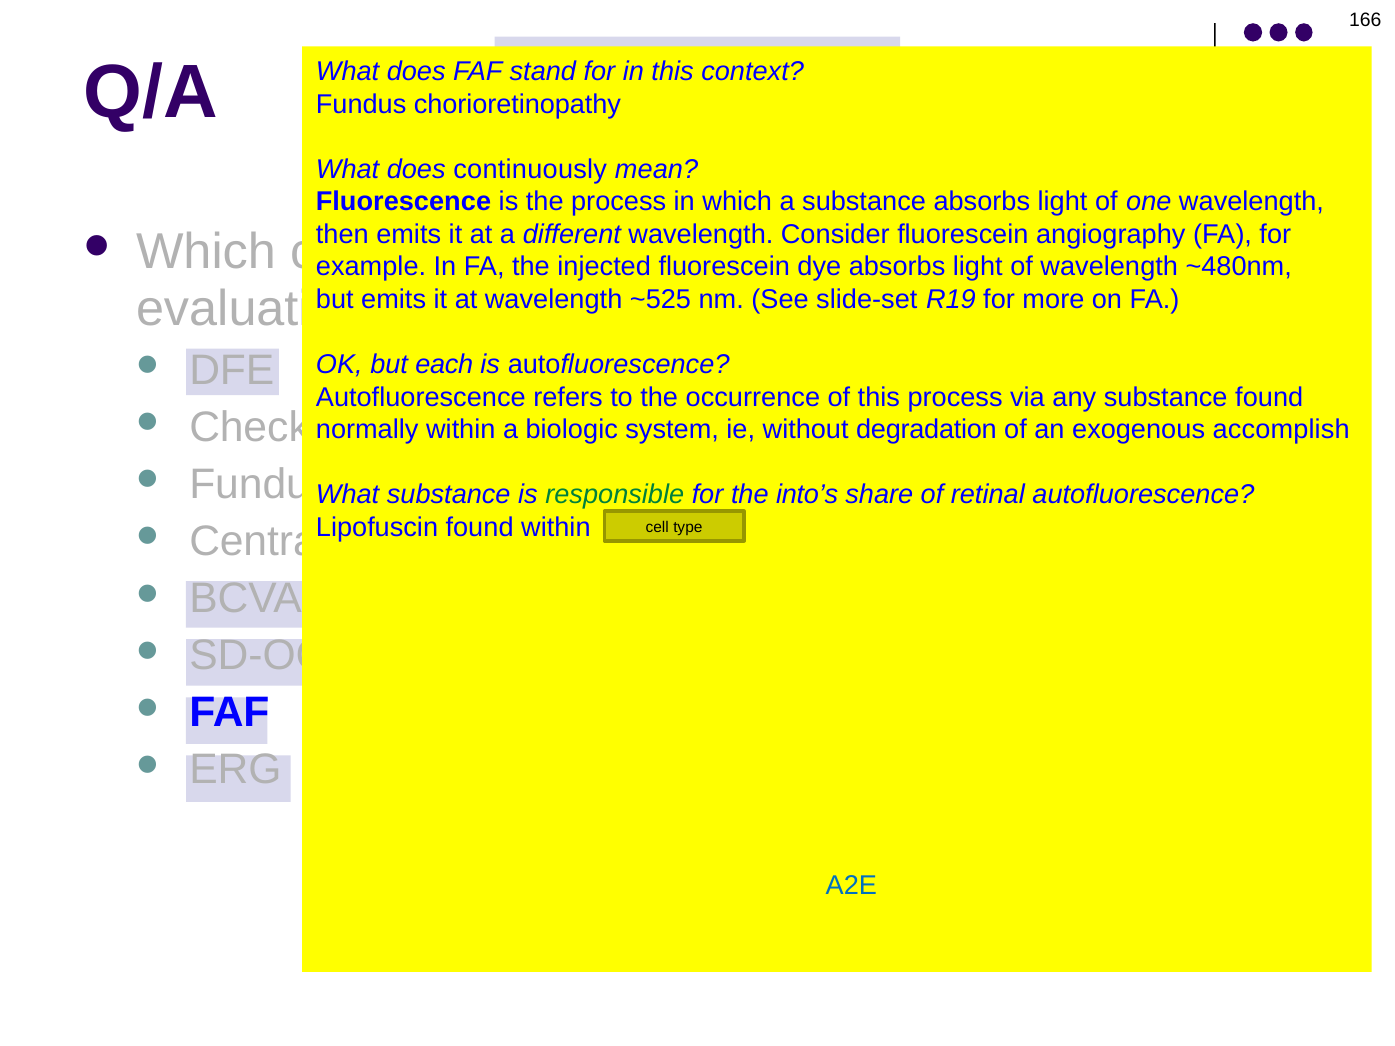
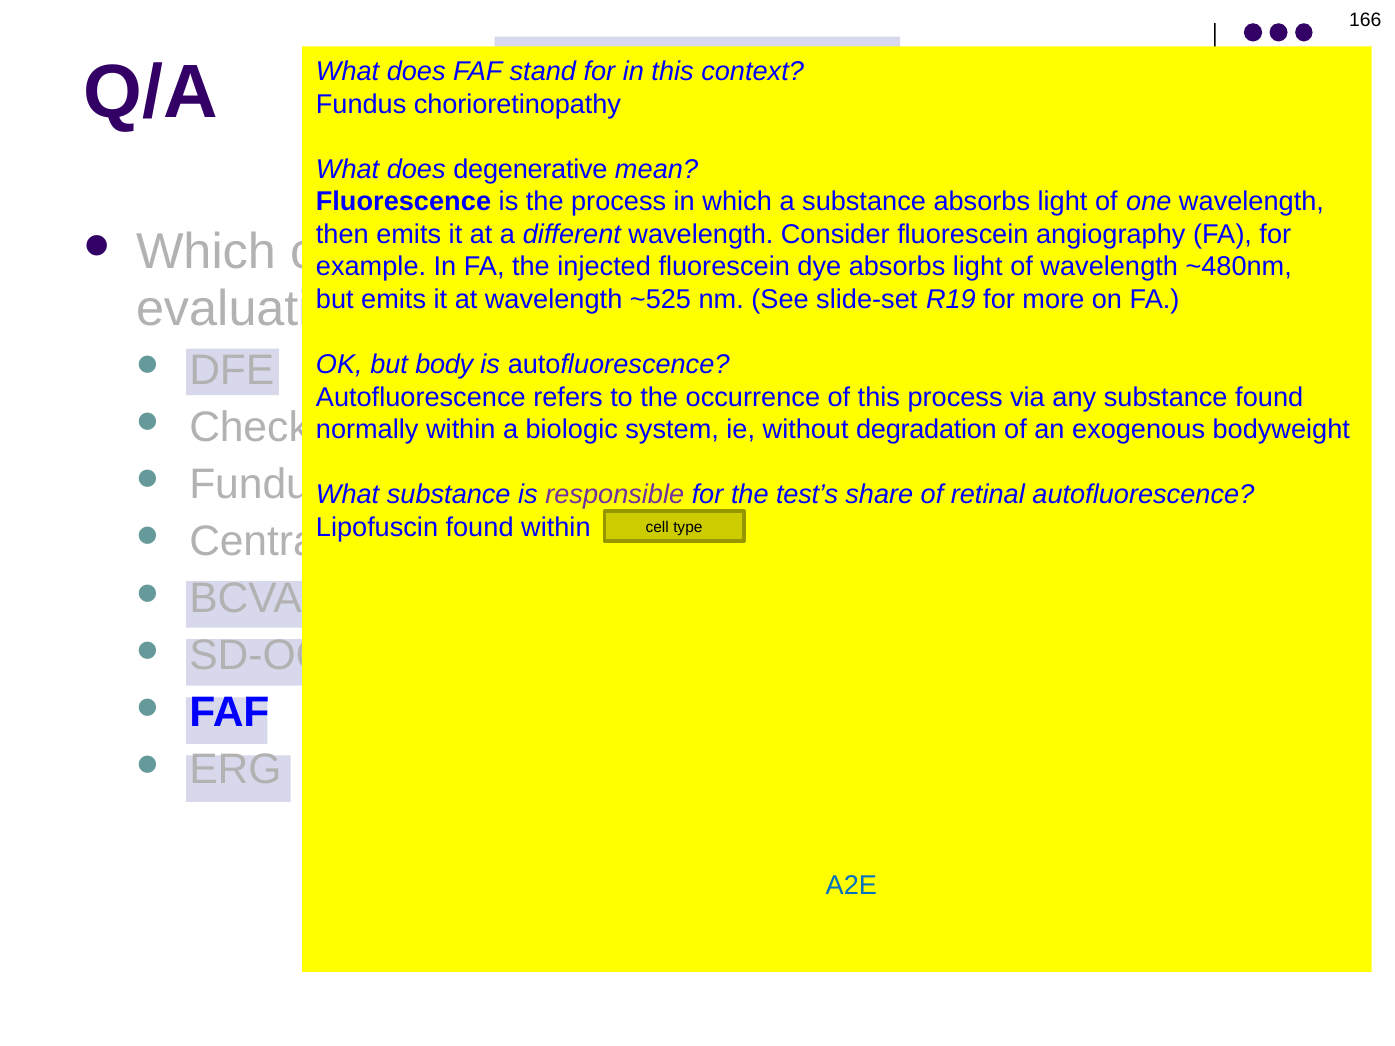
continuously: continuously -> degenerative (530, 169)
each: each -> body (444, 365)
accomplish: accomplish -> bodyweight (1281, 430)
responsible colour: green -> purple (615, 495)
into’s: into’s -> test’s (807, 495)
